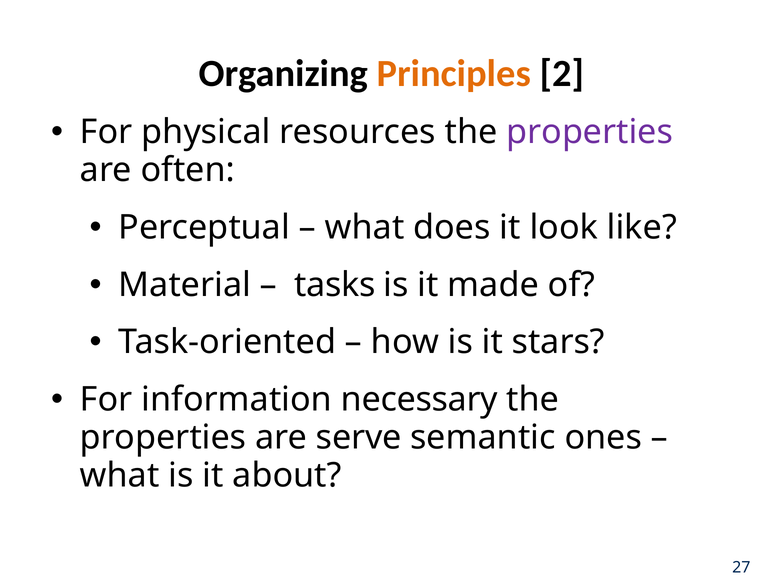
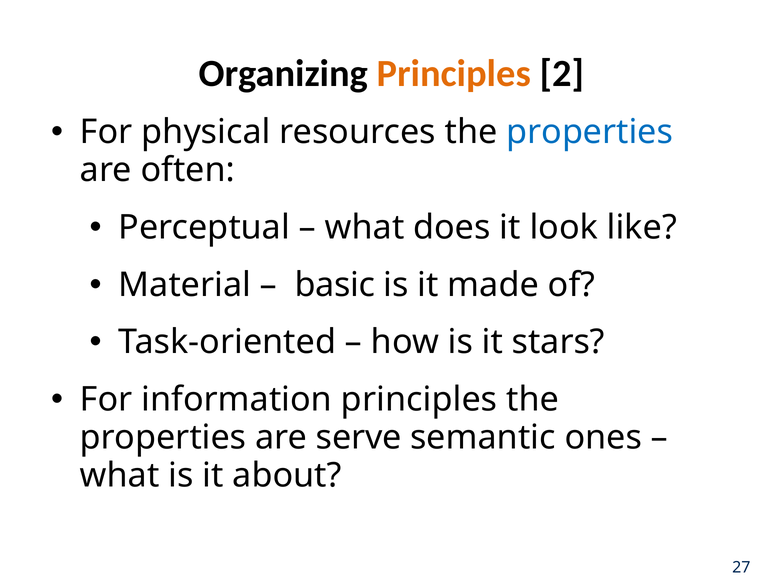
properties colour: purple -> blue (590, 132)
tasks: tasks -> basic (335, 285)
information necessary: necessary -> principles (419, 400)
